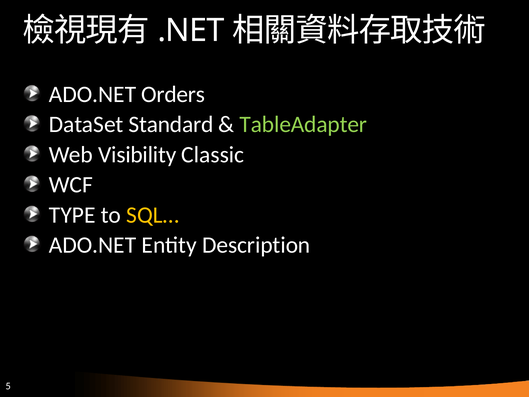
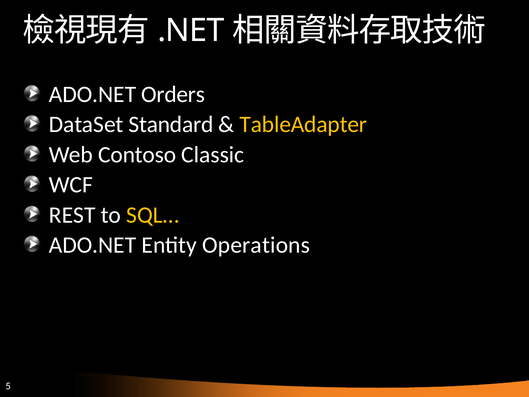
TableAdapter colour: light green -> yellow (303, 124)
Visibility: Visibility -> Contoso (137, 155)
TYPE: TYPE -> REST (72, 215)
Description: Description -> Operations (256, 245)
